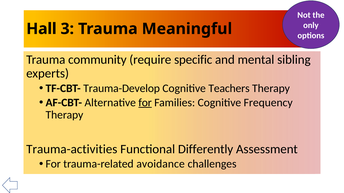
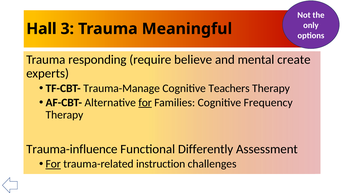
community: community -> responding (97, 60)
specific: specific -> believe (193, 60)
sibling: sibling -> create (294, 60)
Trauma-Develop: Trauma-Develop -> Trauma-Manage (122, 89)
Trauma-activities: Trauma-activities -> Trauma-influence (72, 149)
For underline: none -> present (53, 164)
avoidance: avoidance -> instruction (161, 164)
